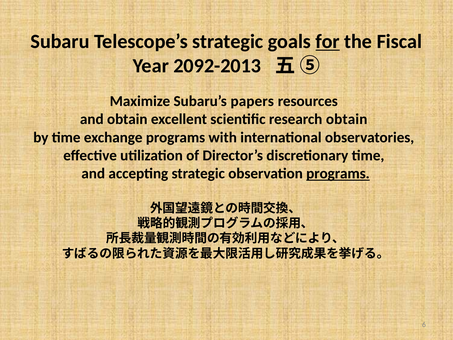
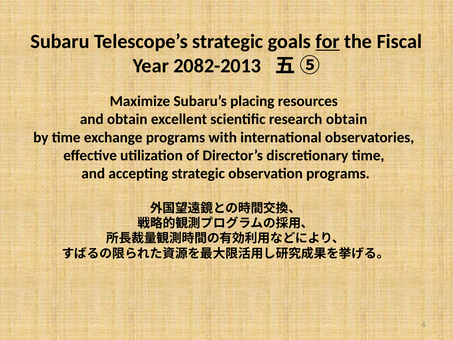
2092-2013: 2092-2013 -> 2082-2013 (217, 66)
papers: papers -> placing (252, 101)
programs underline: present -> none (338, 174)
